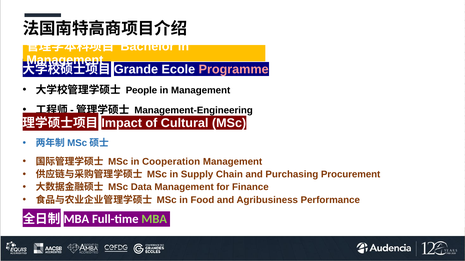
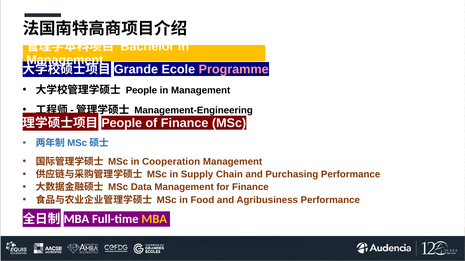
Impact: Impact -> People (122, 123)
of Cultural: Cultural -> Finance (185, 123)
Purchasing Procurement: Procurement -> Performance (351, 175)
MBA colour: light green -> yellow (154, 220)
